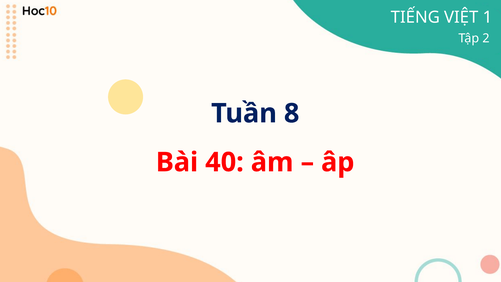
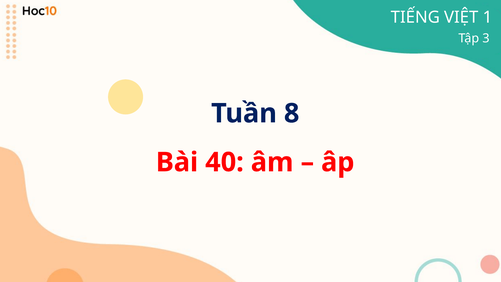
2: 2 -> 3 (486, 38)
